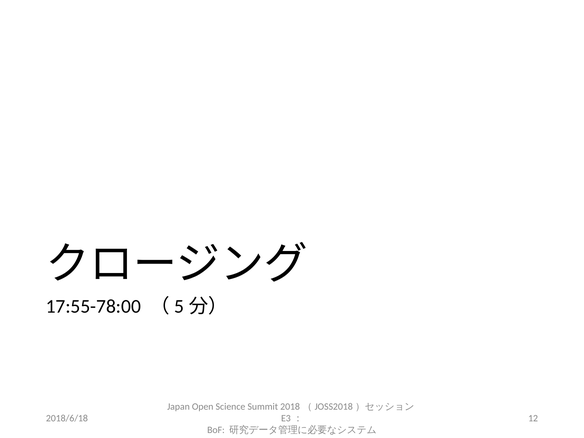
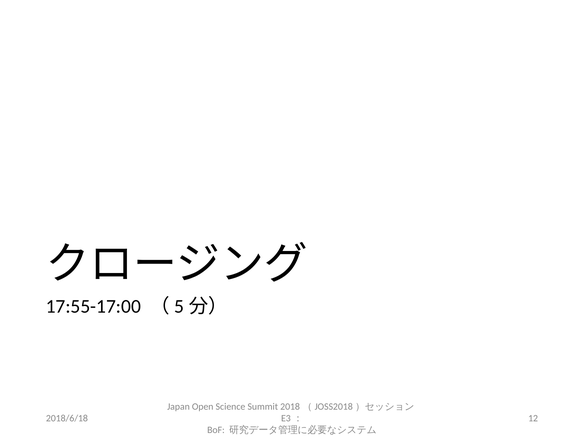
17:55-78:00: 17:55-78:00 -> 17:55-17:00 (93, 306)
